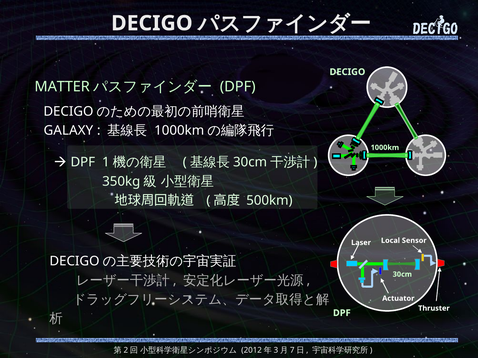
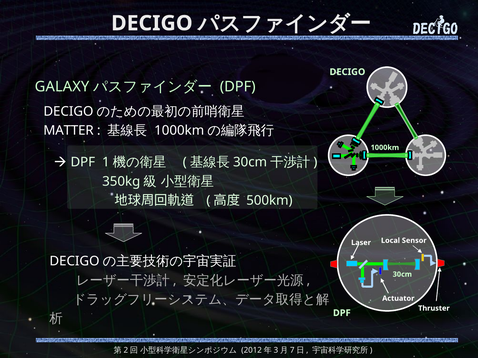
MATTER: MATTER -> GALAXY (62, 87)
GALAXY: GALAXY -> MATTER (69, 131)
